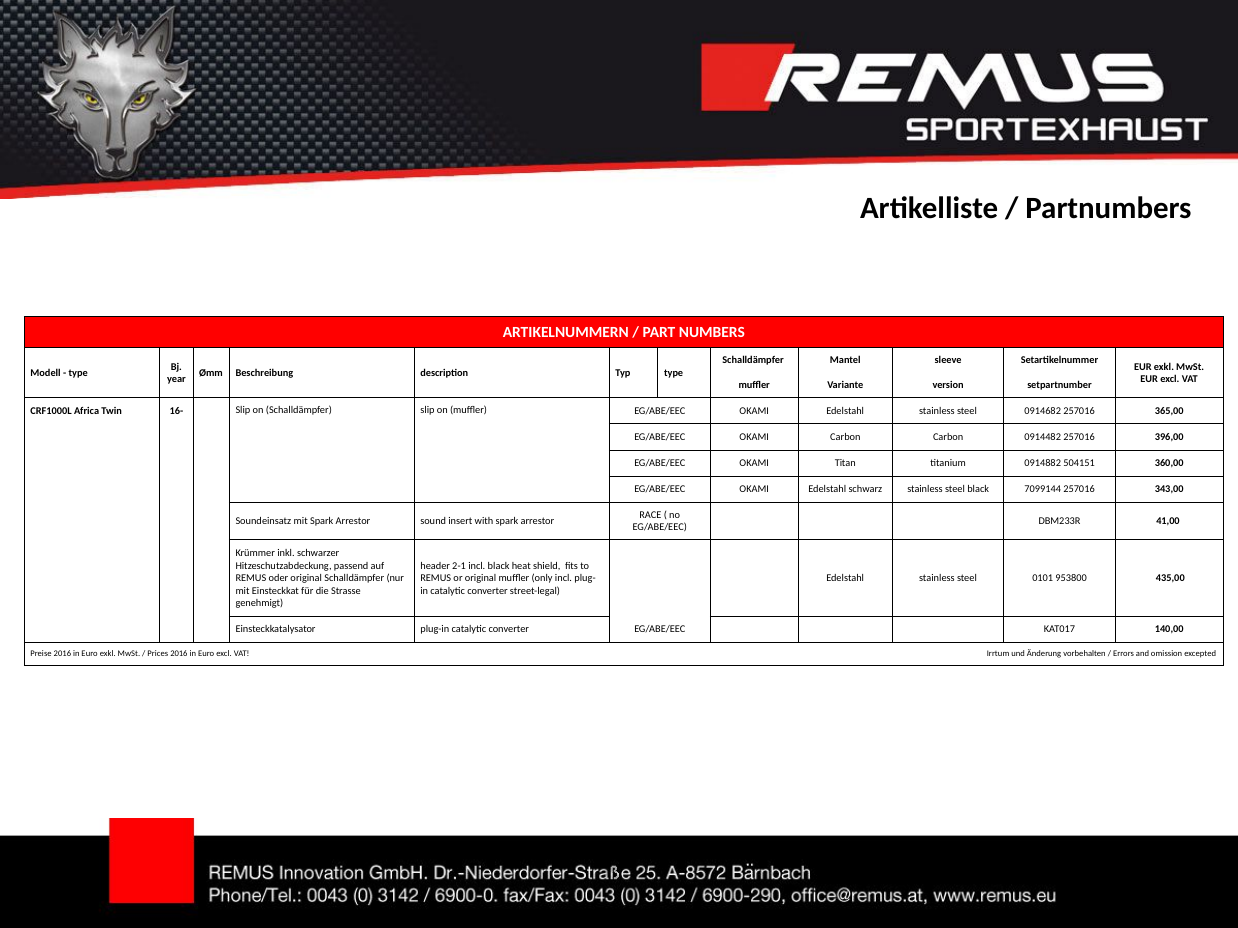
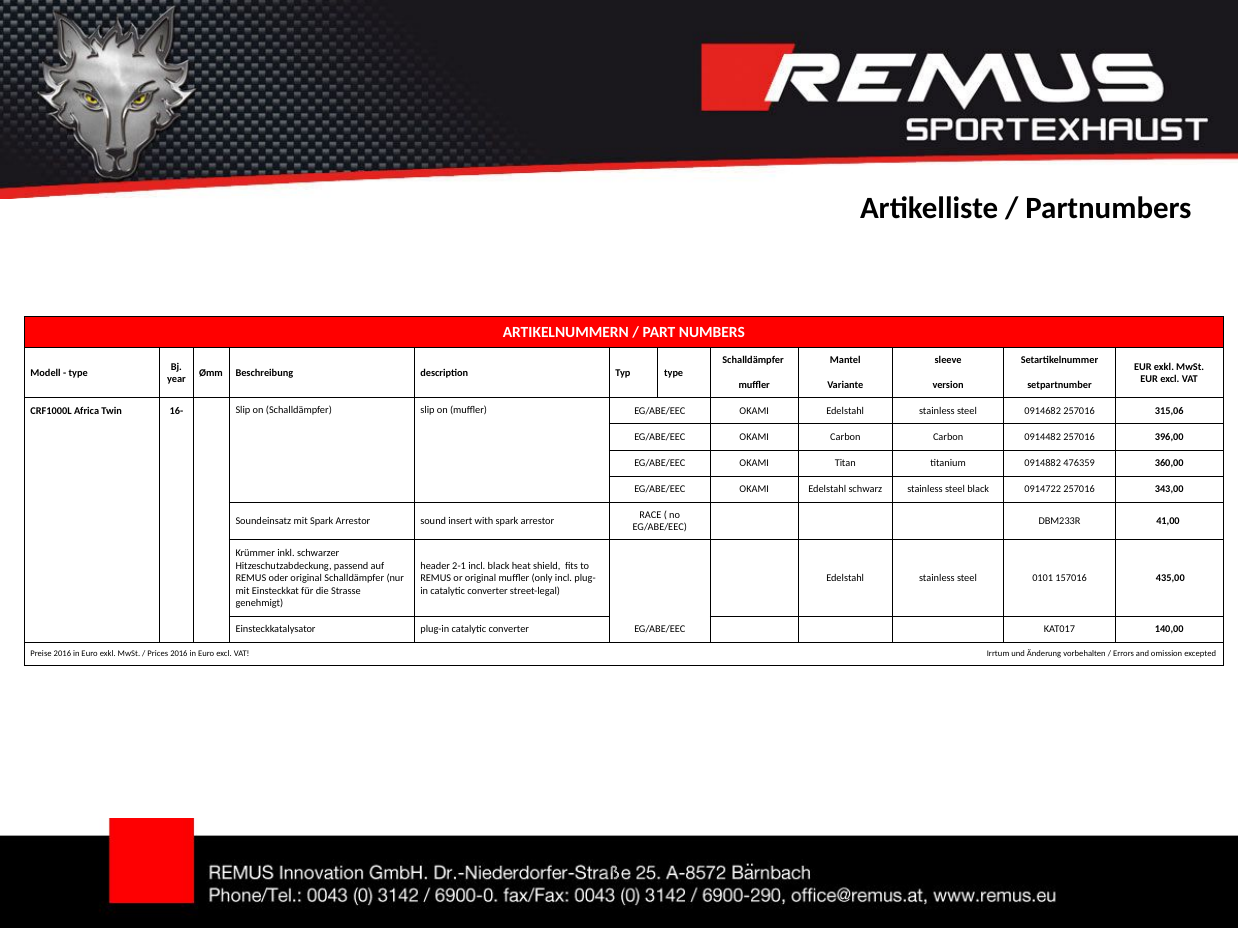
365,00: 365,00 -> 315,06 (1169, 411)
504151: 504151 -> 476359 (1079, 463)
7099144: 7099144 -> 0914722 (1043, 490)
953800: 953800 -> 157016 (1071, 578)
